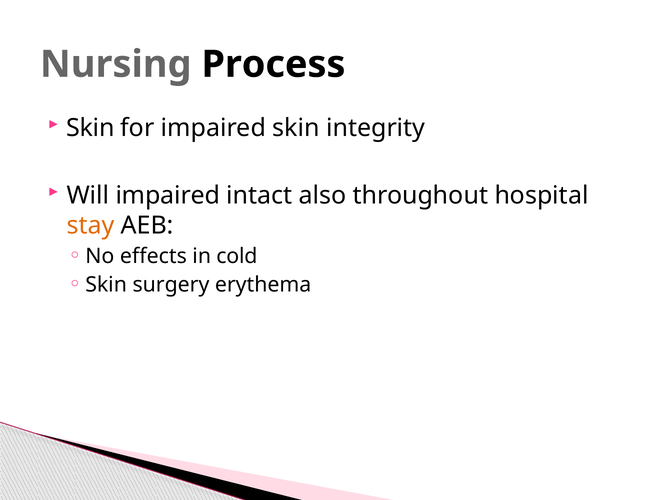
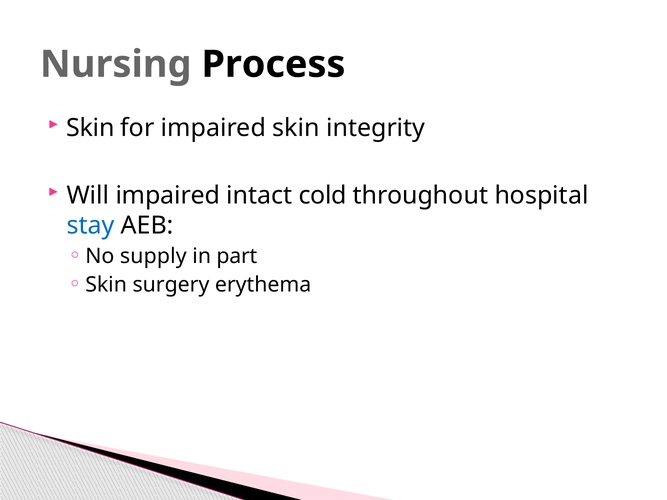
also: also -> cold (323, 196)
stay colour: orange -> blue (90, 226)
effects: effects -> supply (153, 256)
cold: cold -> part (237, 256)
